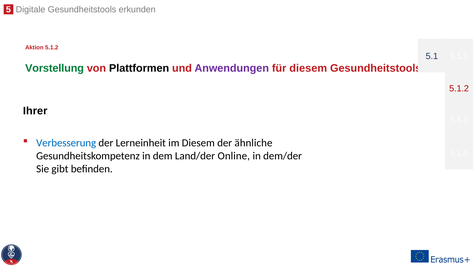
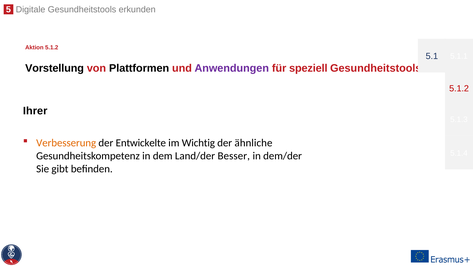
Vorstellung colour: green -> black (55, 68)
für diesem: diesem -> speziell (308, 68)
Verbesserung colour: blue -> orange (66, 143)
Lerneinheit: Lerneinheit -> Entwickelte (141, 143)
im Diesem: Diesem -> Wichtig (198, 143)
Online: Online -> Besser (234, 156)
